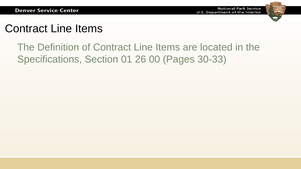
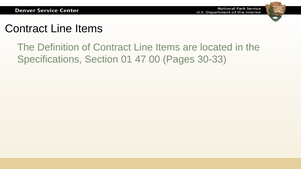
26: 26 -> 47 (141, 59)
